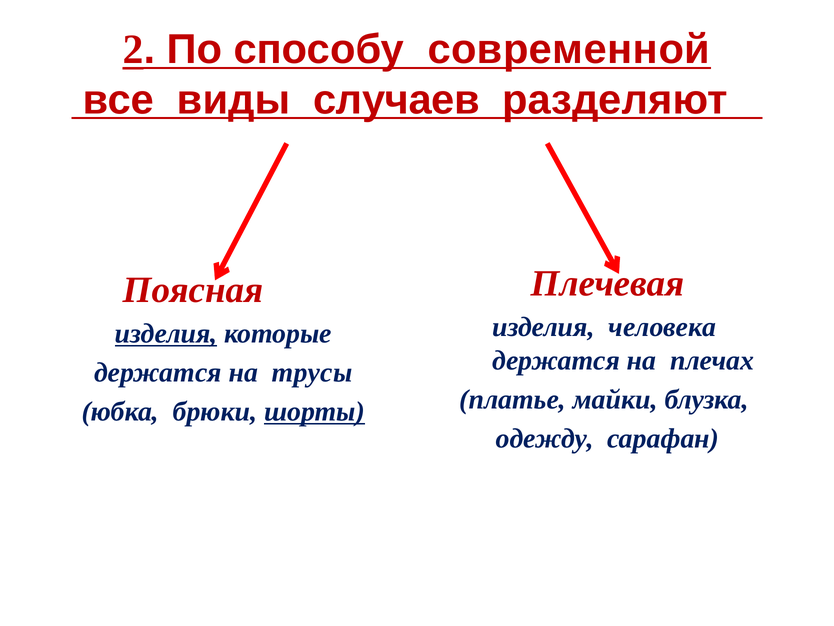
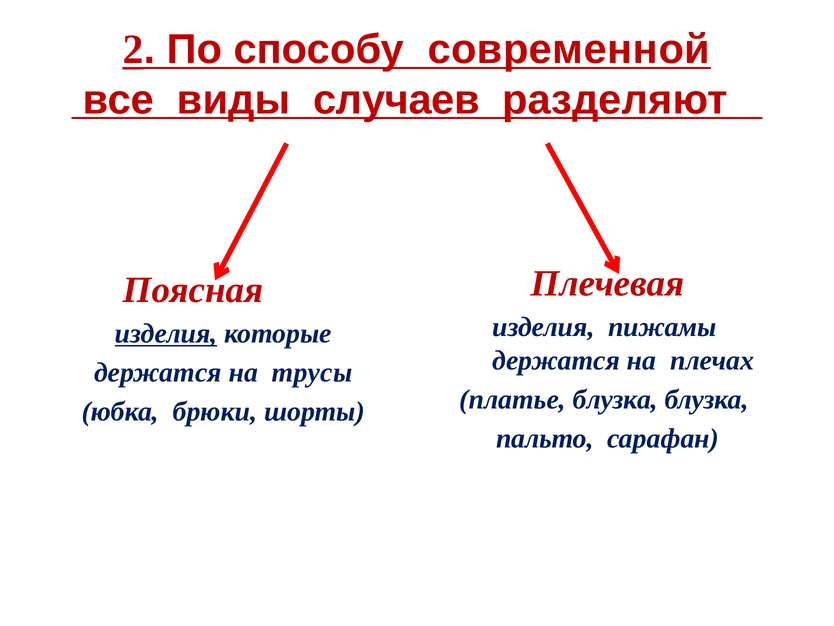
человека: человека -> пижамы (662, 327)
платье майки: майки -> блузка (615, 399)
шорты underline: present -> none (315, 411)
одежду: одежду -> пальто (545, 438)
